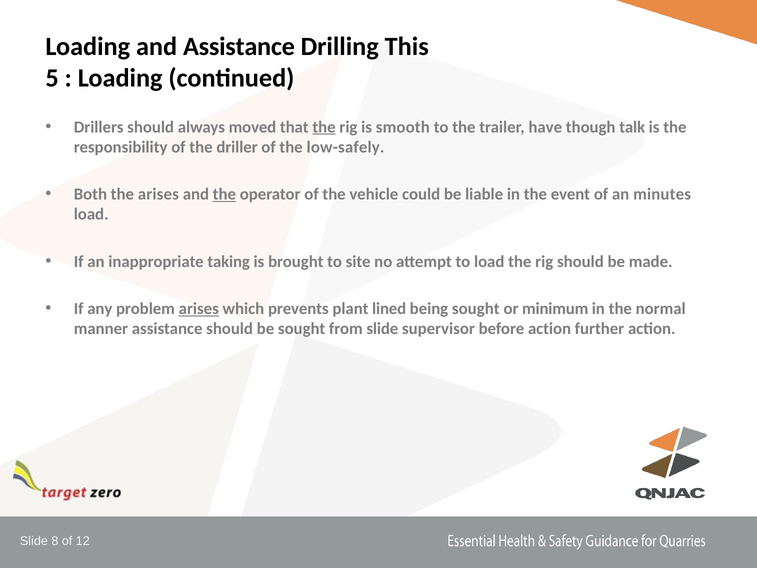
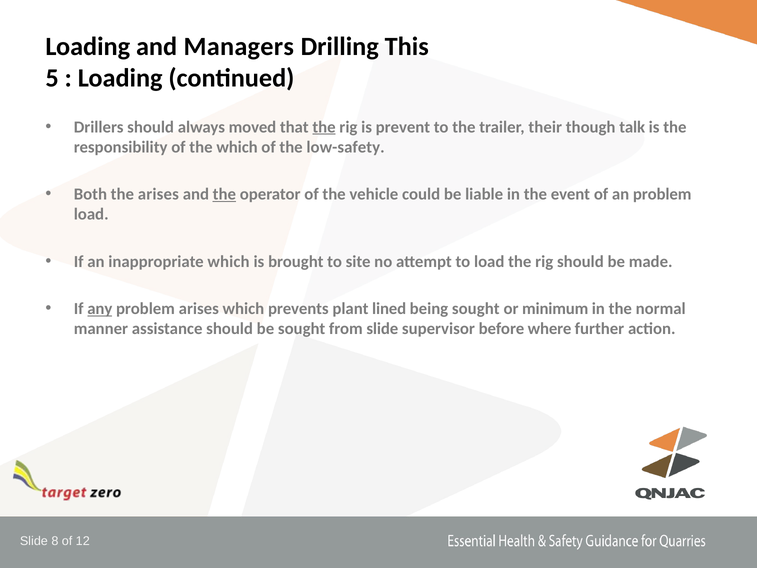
and Assistance: Assistance -> Managers (239, 46)
smooth: smooth -> prevent (403, 127)
have: have -> their (545, 127)
the driller: driller -> which (237, 147)
low-safely: low-safely -> low-safety (346, 147)
an minutes: minutes -> problem (662, 194)
inappropriate taking: taking -> which (229, 261)
any underline: none -> present (100, 309)
arises underline: present -> none (199, 309)
before action: action -> where (550, 329)
